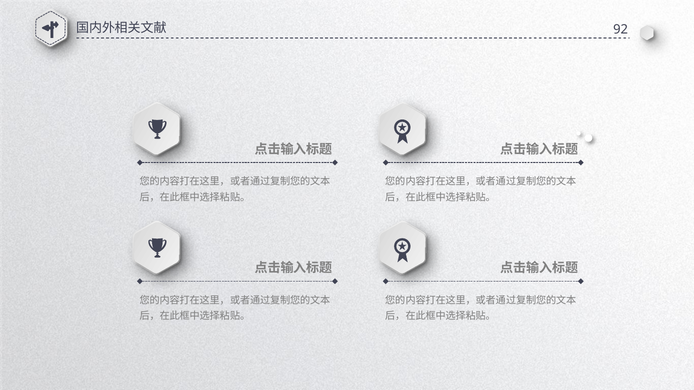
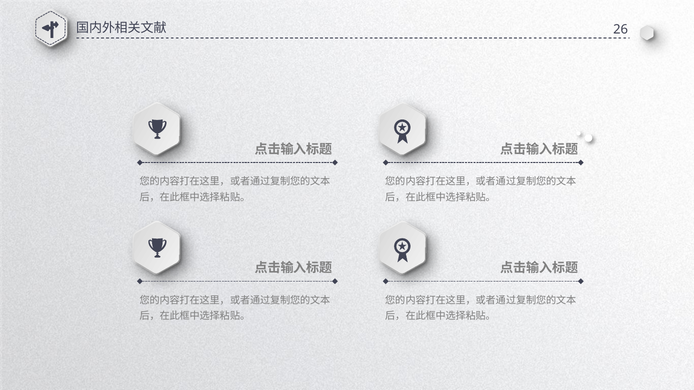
92: 92 -> 26 (621, 30)
